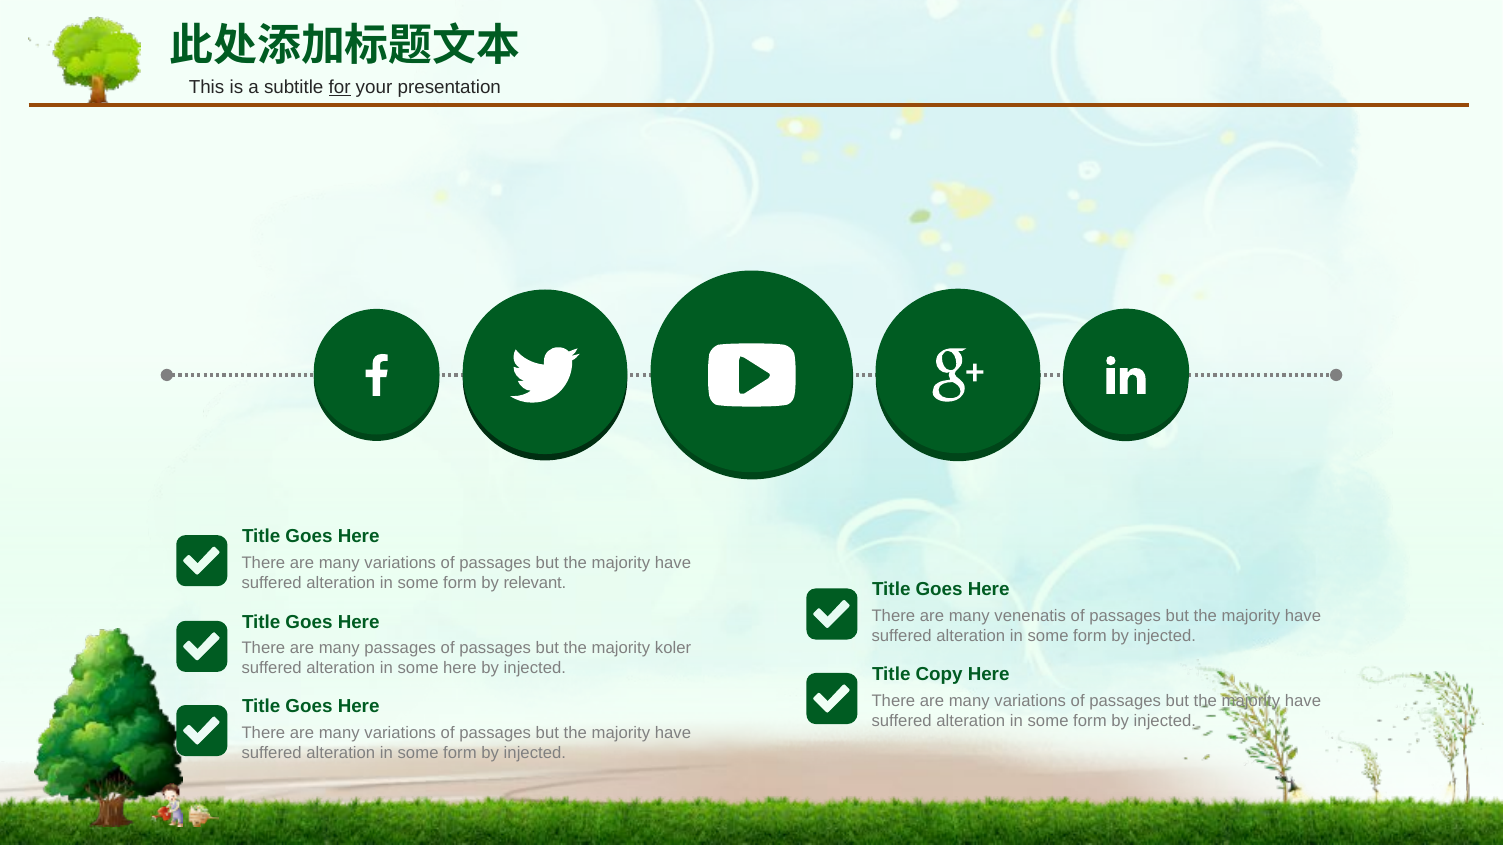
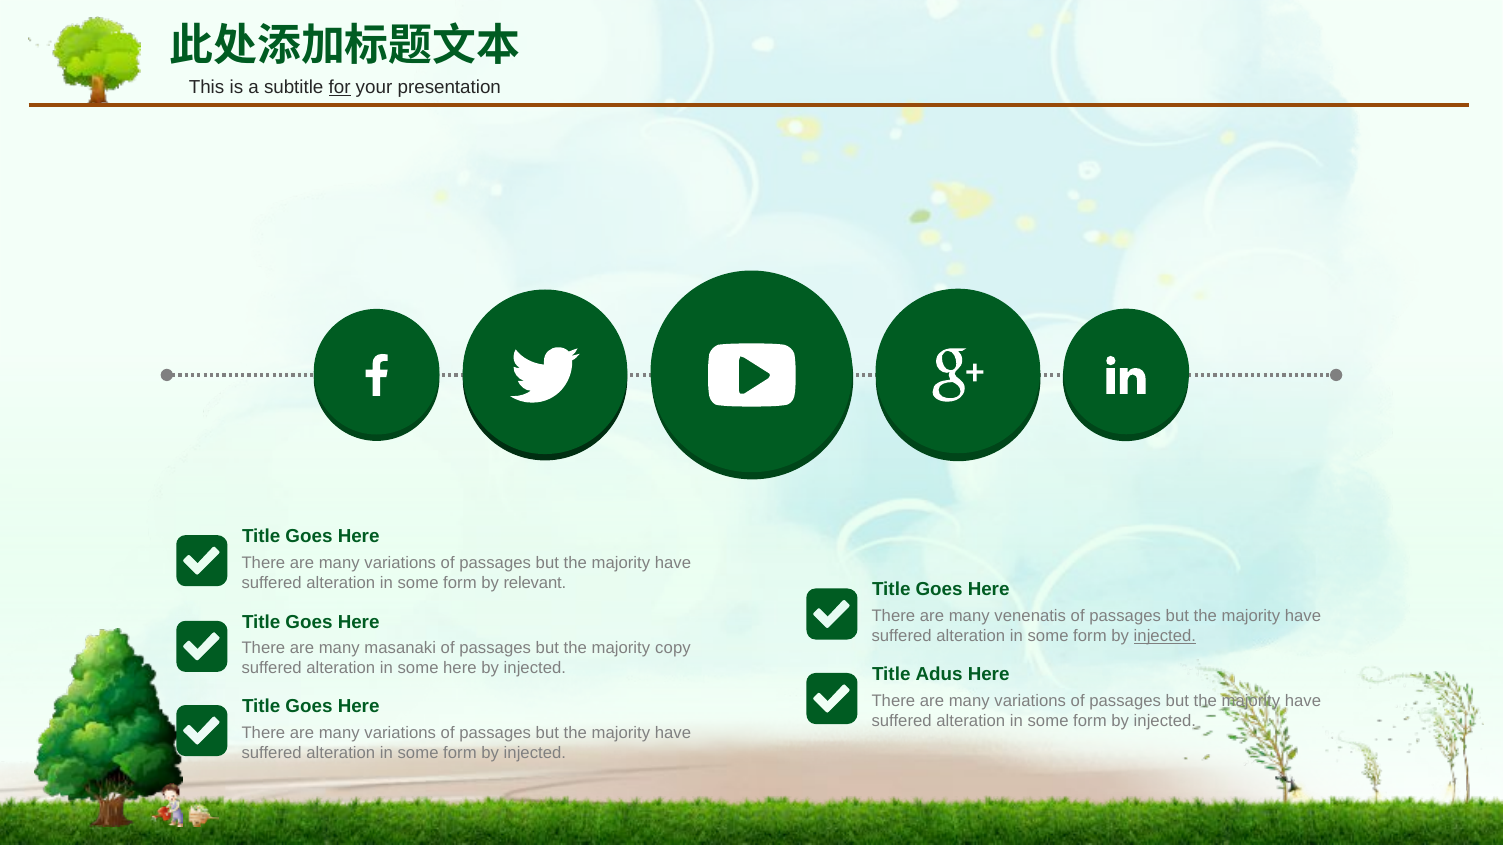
injected underline: none -> present (1165, 636)
many passages: passages -> masanaki (400, 649)
koler: koler -> copy (673, 649)
Copy: Copy -> Adus (939, 674)
